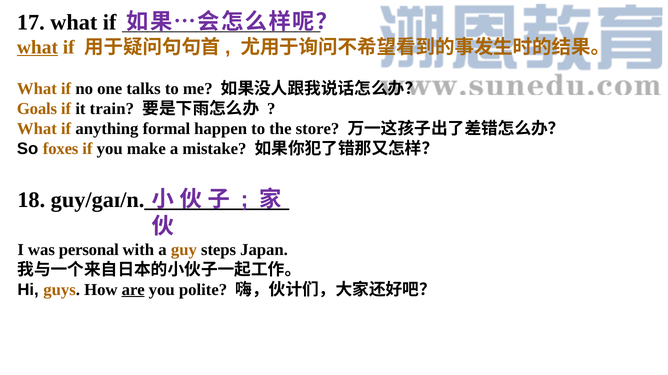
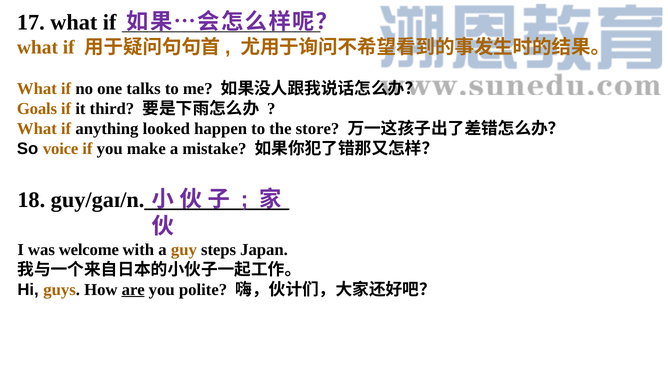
what underline: present -> none (37, 47)
train: train -> third (112, 109)
formal: formal -> looked (166, 129)
foxes: foxes -> voice (61, 149)
personal: personal -> welcome (89, 250)
